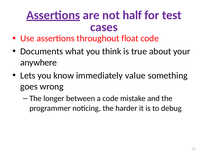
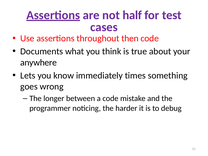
float: float -> then (130, 38)
value: value -> times (135, 75)
